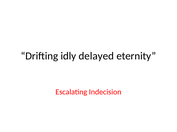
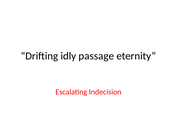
delayed: delayed -> passage (96, 56)
